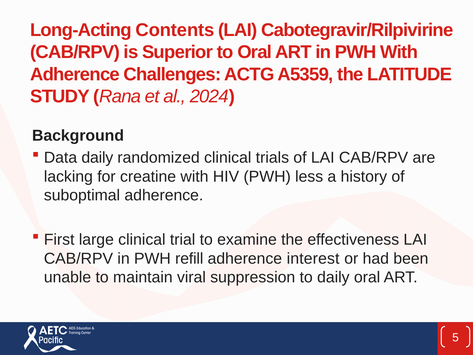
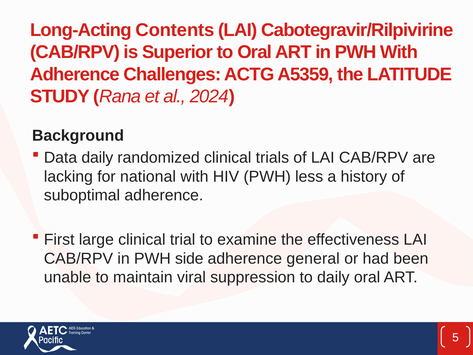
creatine: creatine -> national (148, 176)
refill: refill -> side (189, 258)
interest: interest -> general (313, 258)
